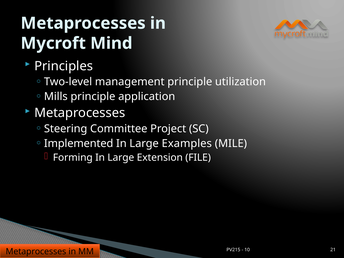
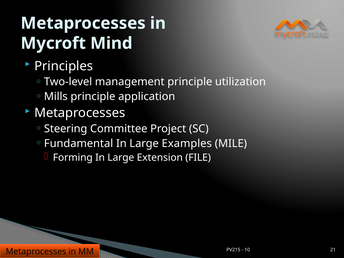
Implemented: Implemented -> Fundamental (79, 143)
